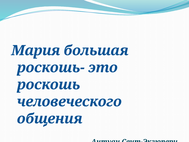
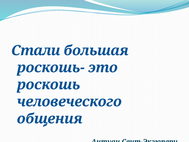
Мария: Мария -> Стали (36, 50)
